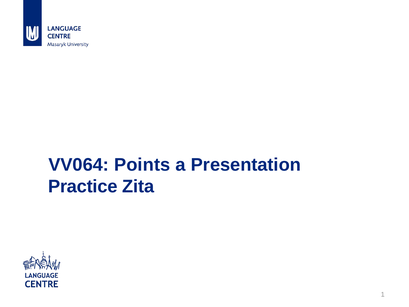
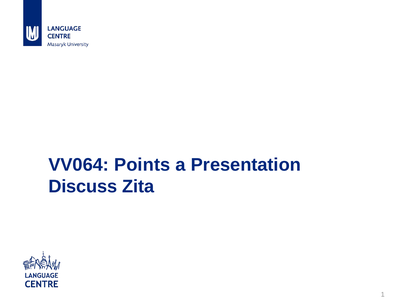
Practice: Practice -> Discuss (83, 186)
